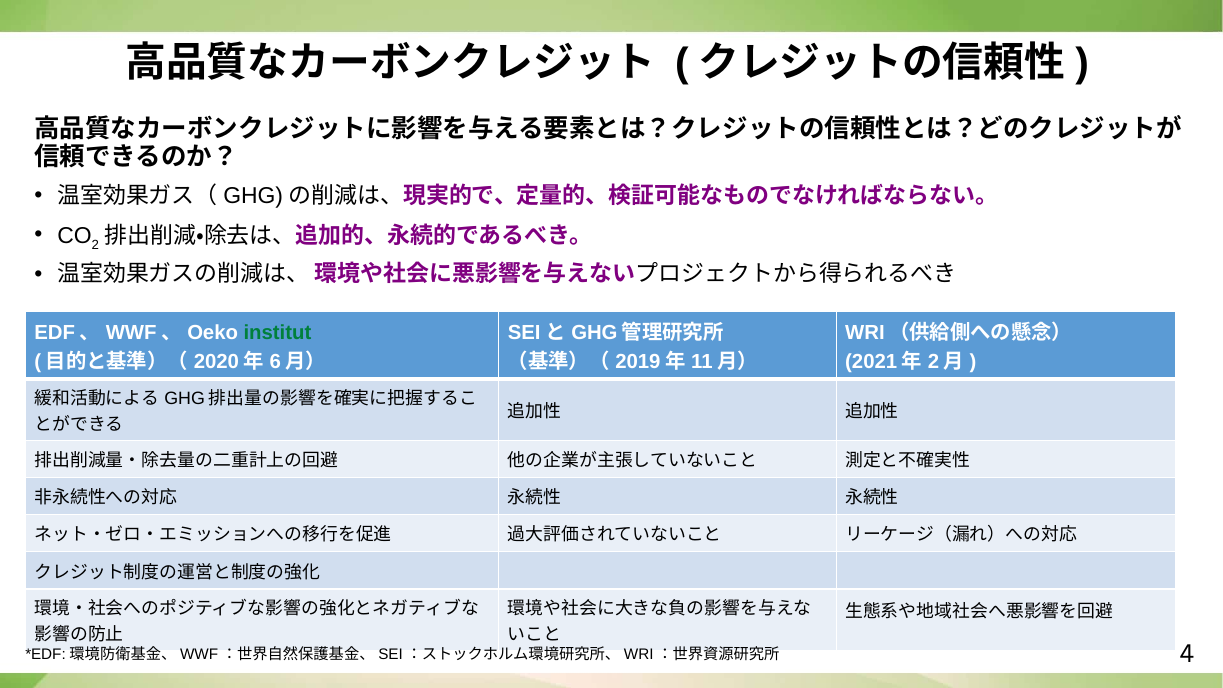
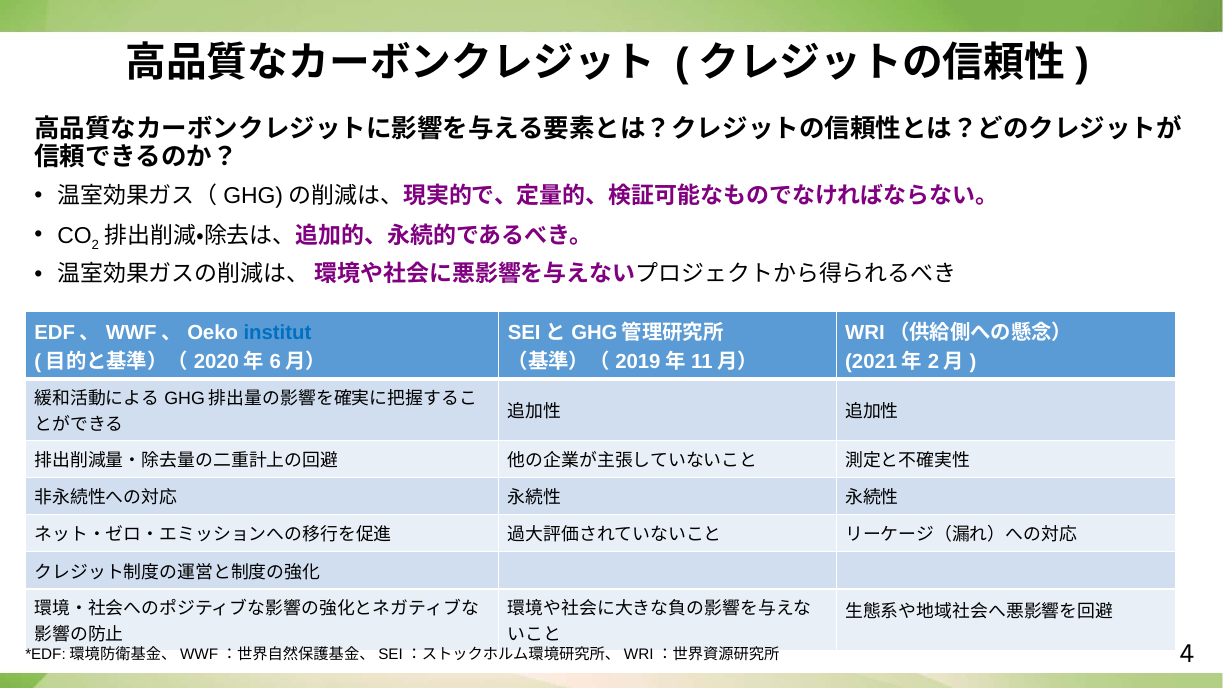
institut colour: green -> blue (277, 332)
